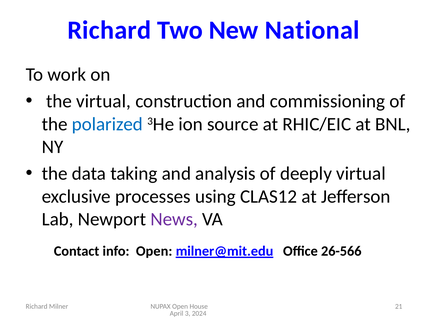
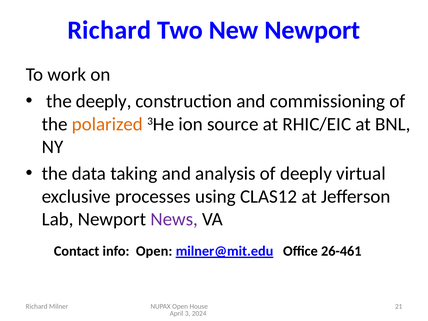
New National: National -> Newport (312, 30)
the virtual: virtual -> deeply (104, 101)
polarized colour: blue -> orange (107, 124)
26-566: 26-566 -> 26-461 (341, 251)
